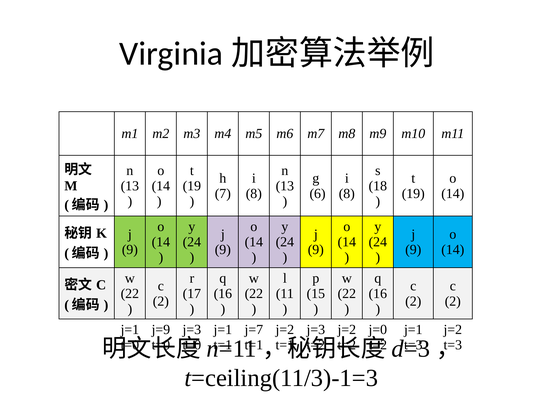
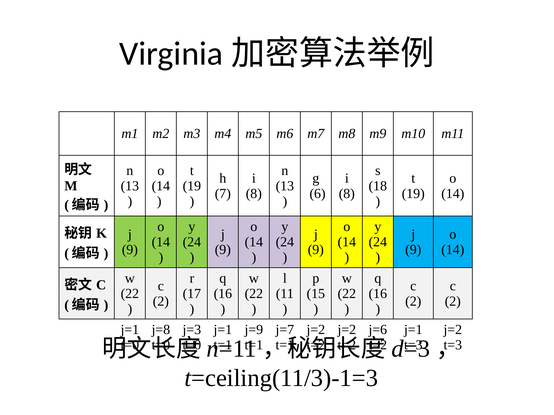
j=9: j=9 -> j=8 (161, 330)
j=7: j=7 -> j=9 (254, 330)
j=2: j=2 -> j=7 (285, 330)
j=3: j=3 -> j=2 (316, 330)
j=0: j=0 -> j=6 (378, 330)
